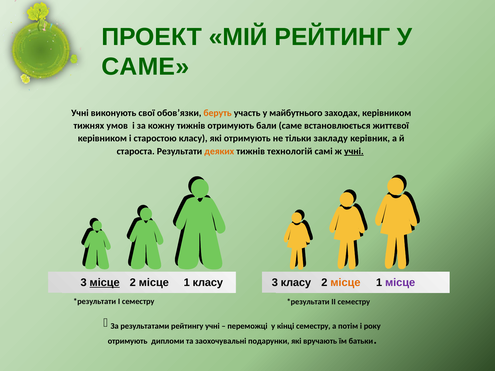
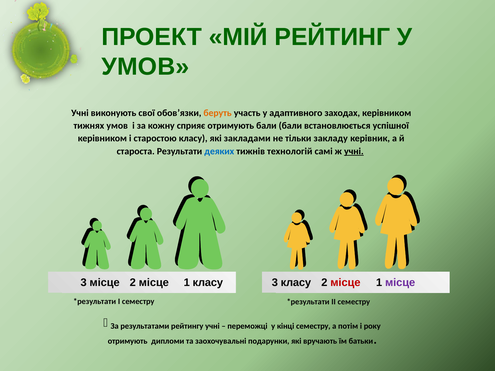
САМЕ: САМЕ -> УМОВ (145, 67)
майбутнього: майбутнього -> адаптивного (296, 113)
кожну тижнів: тижнів -> сприяє (191, 126)
бали саме: саме -> бали (290, 126)
життєвої: життєвої -> успішної (391, 126)
які отримують: отримують -> закладами (247, 139)
деяких colour: orange -> blue (219, 151)
місце underline: present -> none (105, 283)
місце colour: orange -> red (345, 283)
